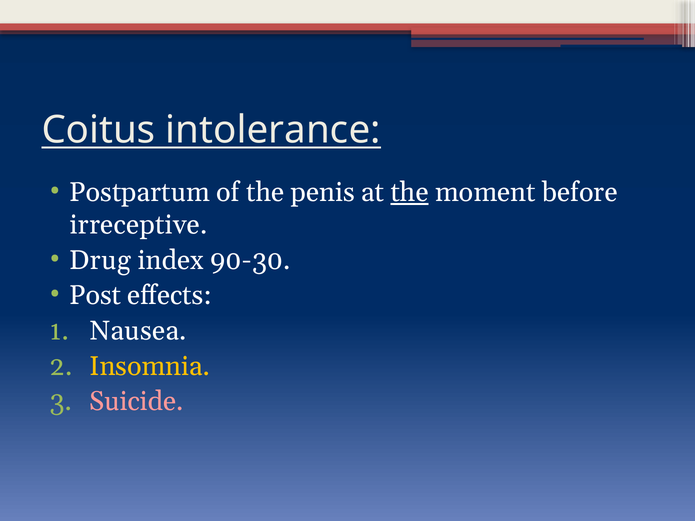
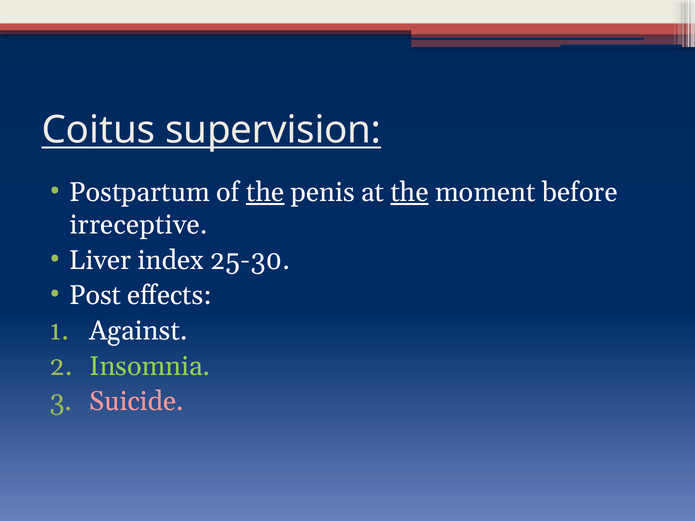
intolerance: intolerance -> supervision (273, 130)
the underline: none -> present (265, 192)
Drug: Drug -> Liver (100, 260)
90-30: 90-30 -> 25-30 (250, 260)
Nausea: Nausea -> Against (138, 331)
Insomnia colour: yellow -> light green (150, 366)
